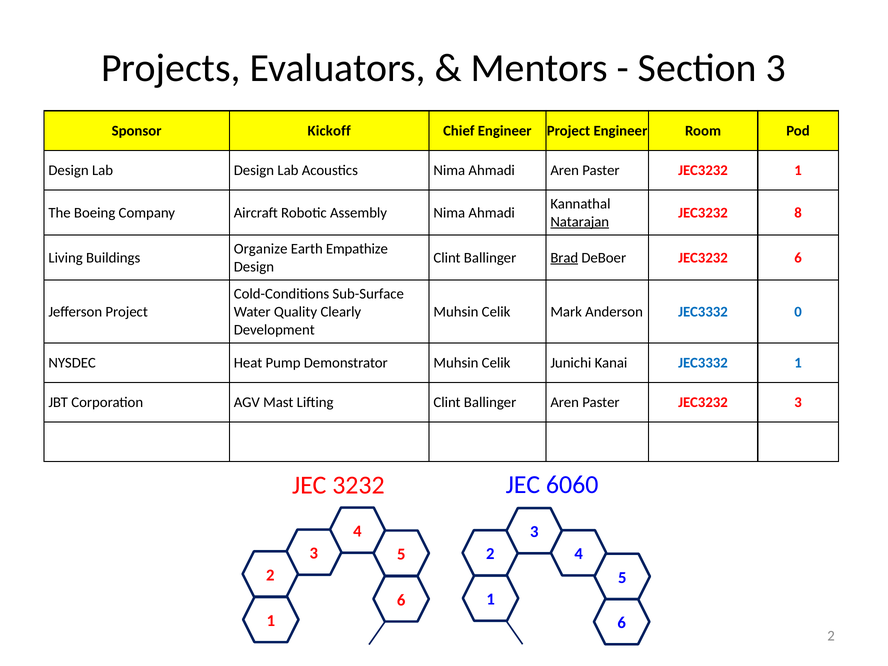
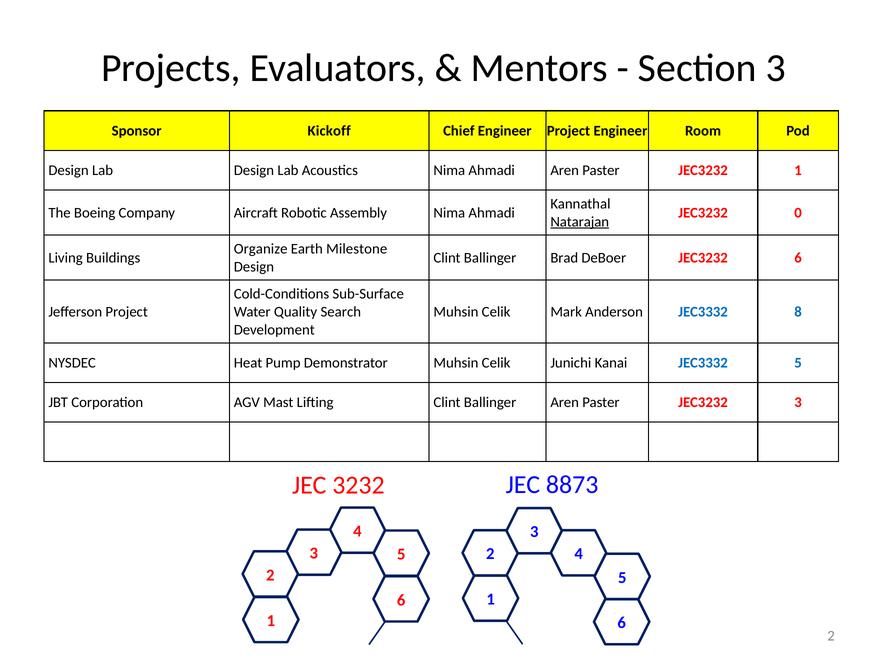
8: 8 -> 0 (798, 213)
Empathize: Empathize -> Milestone (357, 249)
Brad underline: present -> none (564, 258)
Clearly: Clearly -> Search (341, 312)
0: 0 -> 8 (798, 312)
JEC3332 1: 1 -> 5 (798, 363)
6060: 6060 -> 8873 (572, 485)
